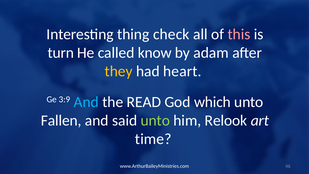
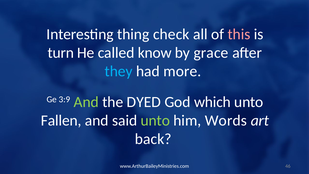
adam: adam -> grace (211, 53)
they colour: yellow -> light blue (119, 71)
heart: heart -> more (182, 71)
And colour: light blue -> light green (86, 102)
READ: READ -> DYED (144, 102)
Relook: Relook -> Words (226, 120)
time: time -> back (153, 139)
